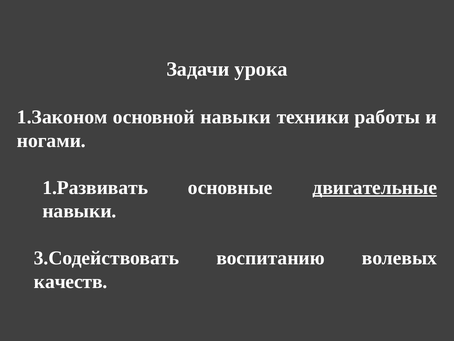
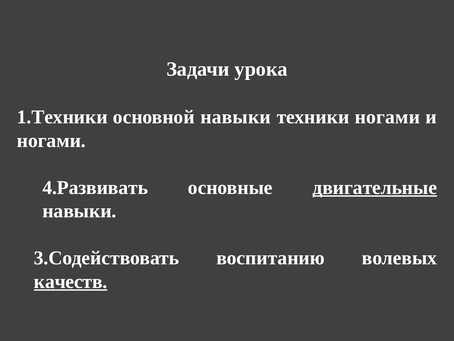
1.Законом: 1.Законом -> 1.Техники (62, 117)
техники работы: работы -> ногами (387, 117)
1.Развивать: 1.Развивать -> 4.Развивать (95, 187)
качеств underline: none -> present (71, 281)
